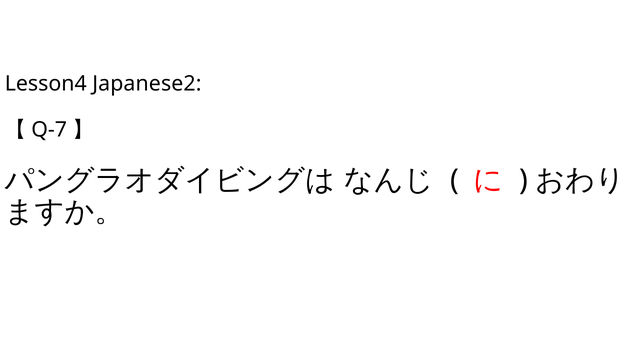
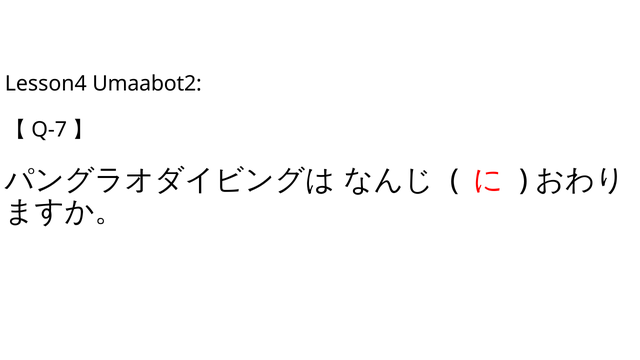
Japanese2: Japanese2 -> Umaabot2 (147, 84)
